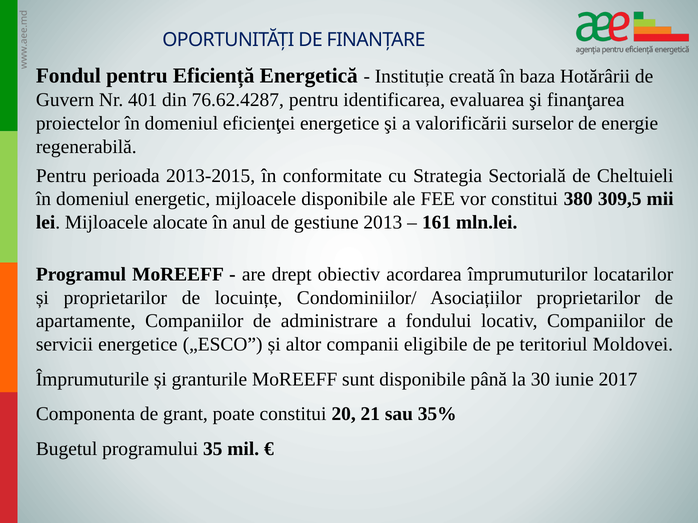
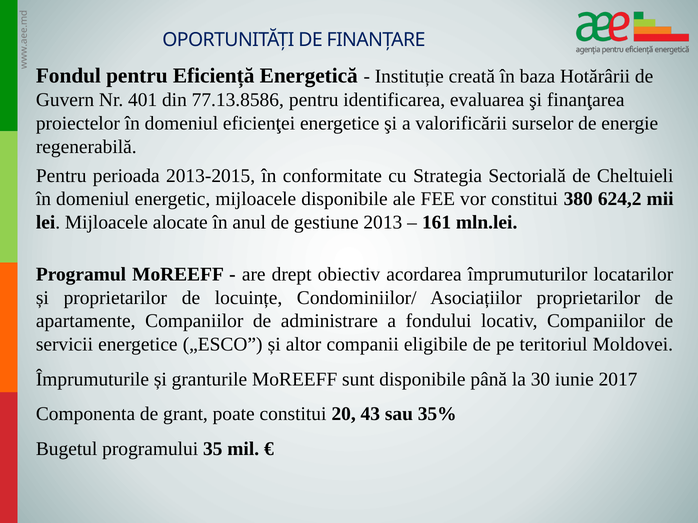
76.62.4287: 76.62.4287 -> 77.13.8586 (238, 100)
309,5: 309,5 -> 624,2 (620, 199)
21: 21 -> 43 (370, 414)
